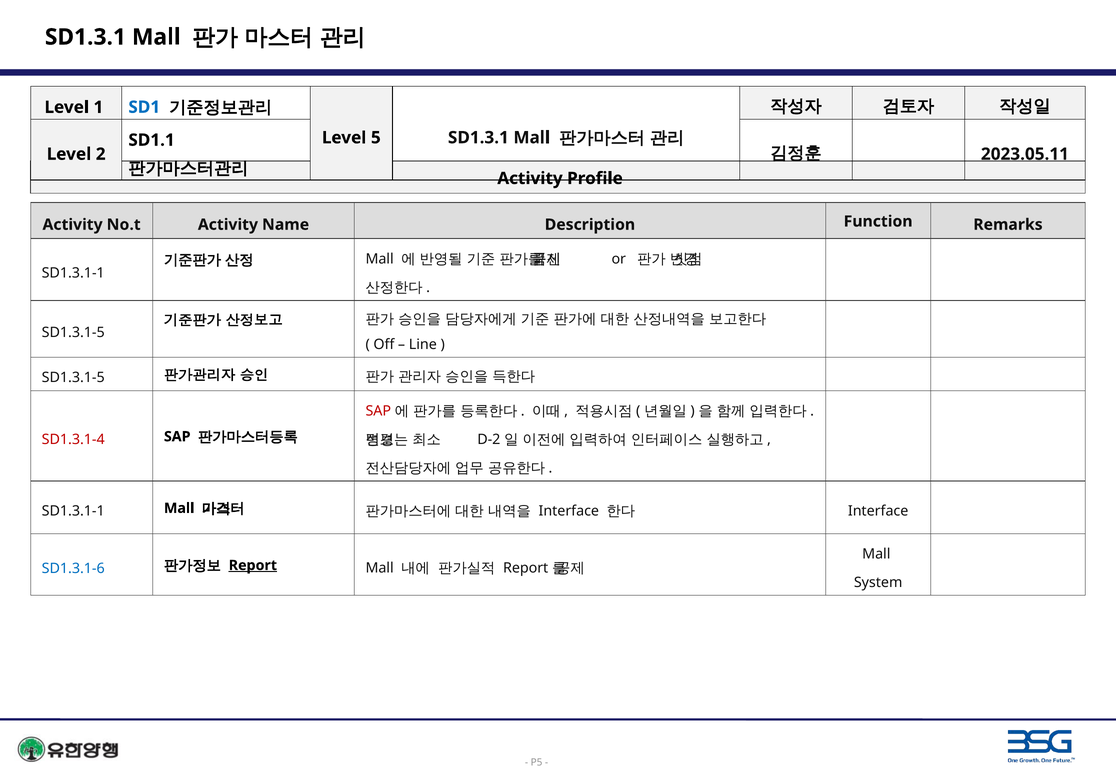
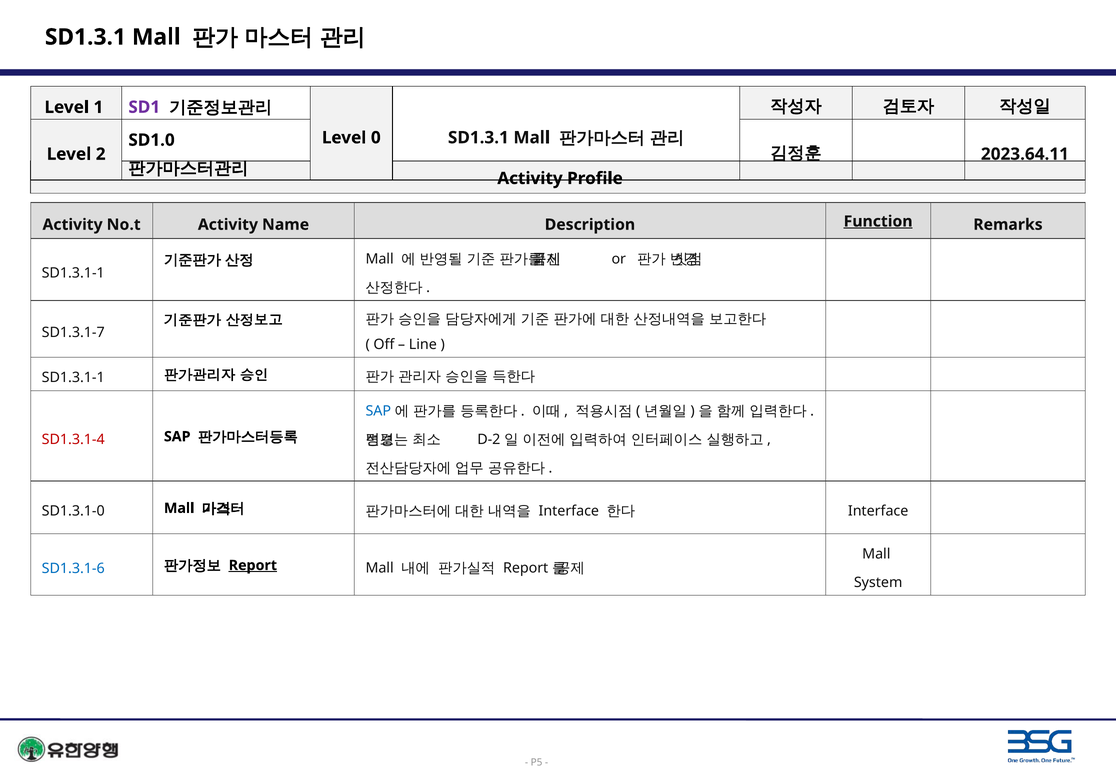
SD1 colour: blue -> purple (144, 107)
5: 5 -> 0 (376, 138)
SD1.1: SD1.1 -> SD1.0 (152, 140)
2023.05.11: 2023.05.11 -> 2023.64.11 (1025, 154)
Function underline: none -> present (878, 221)
SD1.3.1-5: SD1.3.1-5 -> SD1.3.1-7 (73, 333)
SD1.3.1-5: SD1.3.1-5 -> SD1.3.1-1 (73, 378)
SAP colour: red -> blue (378, 411)
SD1.3.1-1: SD1.3.1-1 -> SD1.3.1-0 (73, 511)
